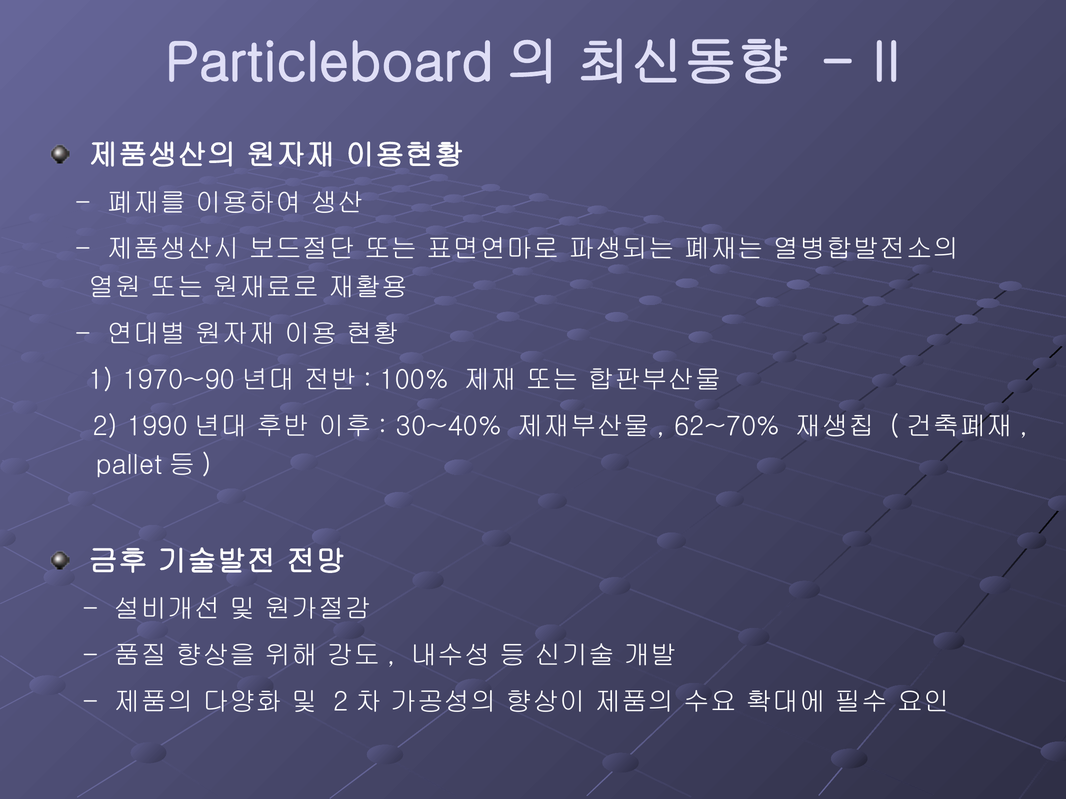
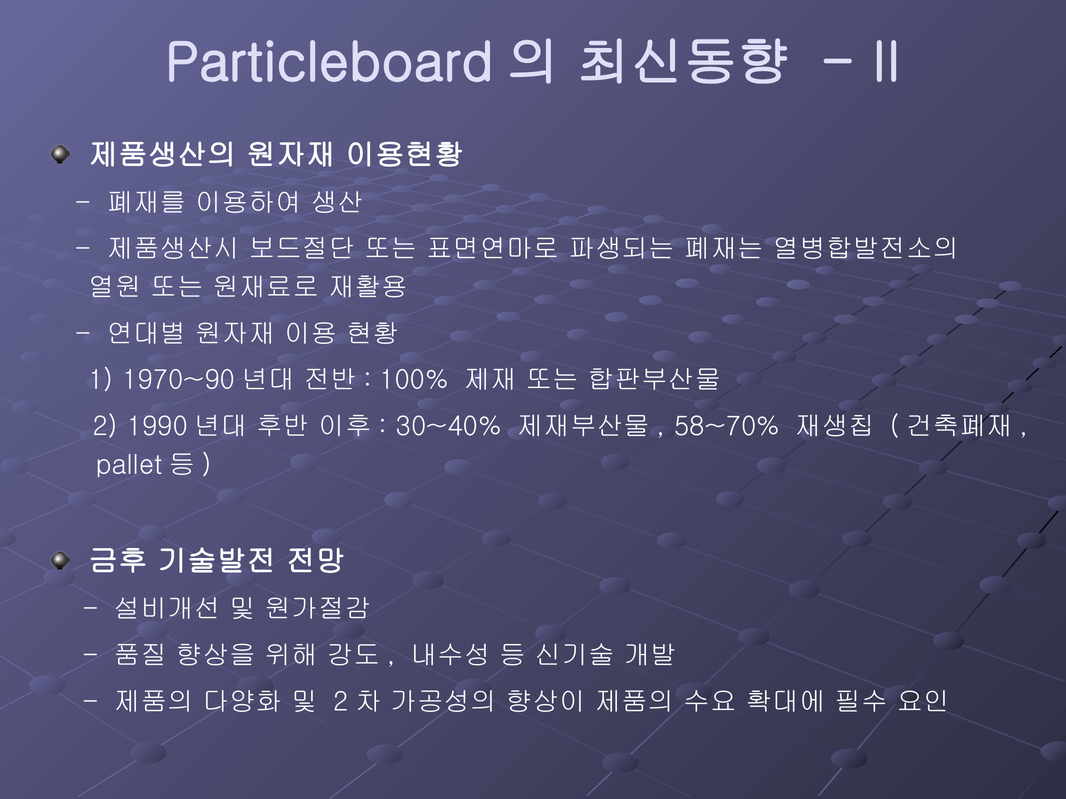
62~70%: 62~70% -> 58~70% (727, 427)
